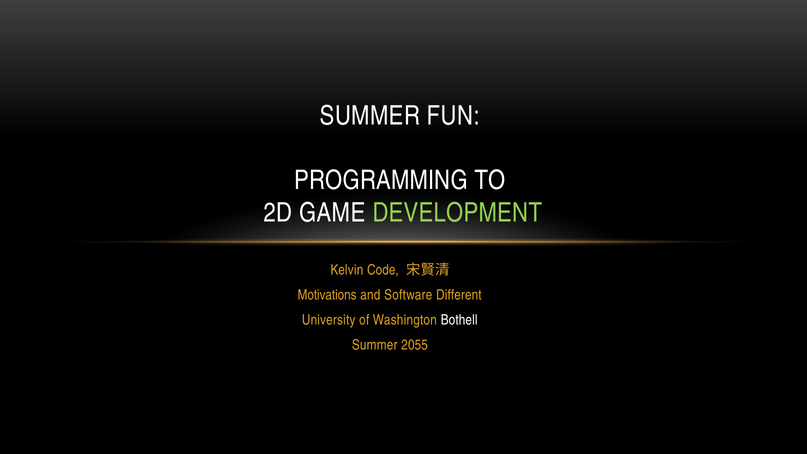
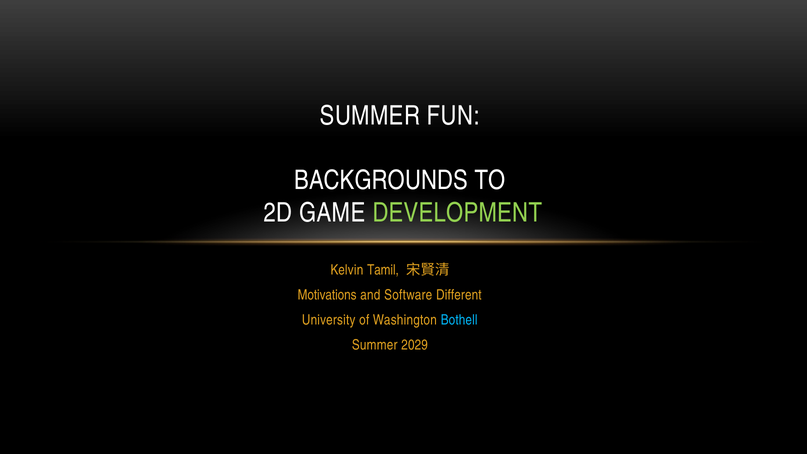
PROGRAMMING: PROGRAMMING -> BACKGROUNDS (381, 181)
Code: Code -> Tamil (383, 270)
Bothell colour: white -> light blue (459, 320)
2055: 2055 -> 2029 (415, 345)
